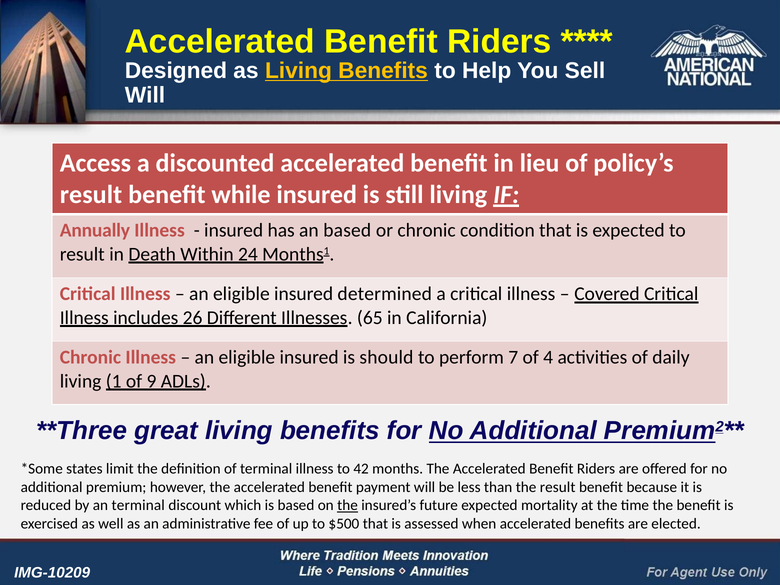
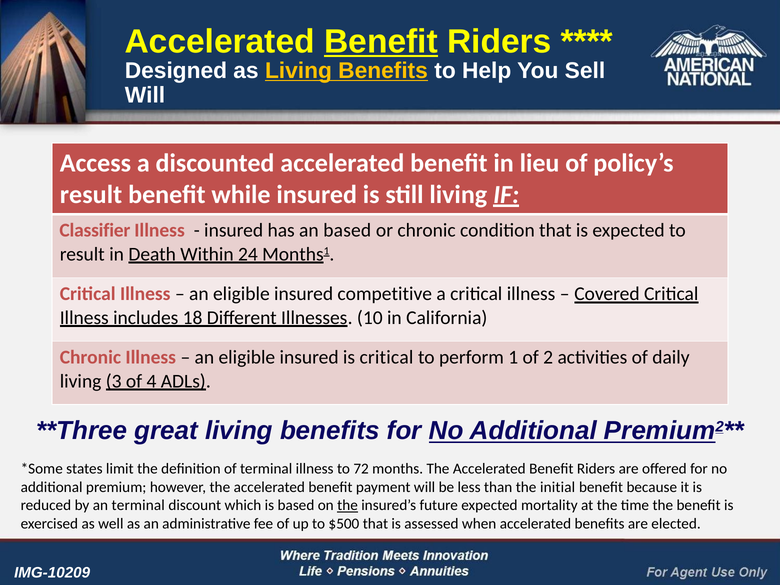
Benefit underline: none -> present (381, 42)
Annually: Annually -> Classifier (95, 230)
determined: determined -> competitive (385, 294)
26: 26 -> 18 (193, 318)
65: 65 -> 10 (370, 318)
is should: should -> critical (386, 357)
7: 7 -> 1 (513, 357)
4: 4 -> 2 (548, 357)
1: 1 -> 3 (114, 381)
9: 9 -> 4 (152, 381)
42: 42 -> 72 (361, 469)
the result: result -> initial (558, 487)
